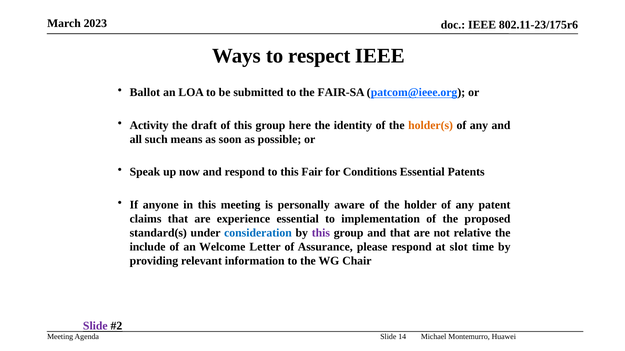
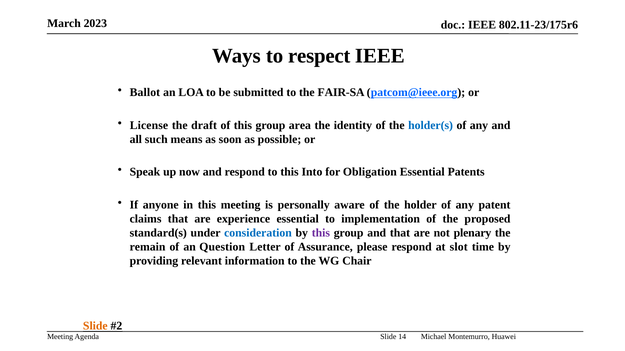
Activity: Activity -> License (149, 125)
here: here -> area (300, 125)
holder(s colour: orange -> blue (431, 125)
Fair: Fair -> Into (312, 172)
Conditions: Conditions -> Obligation (370, 172)
relative: relative -> plenary (472, 233)
include: include -> remain (148, 247)
Welcome: Welcome -> Question (222, 247)
Slide colour: purple -> orange (95, 327)
